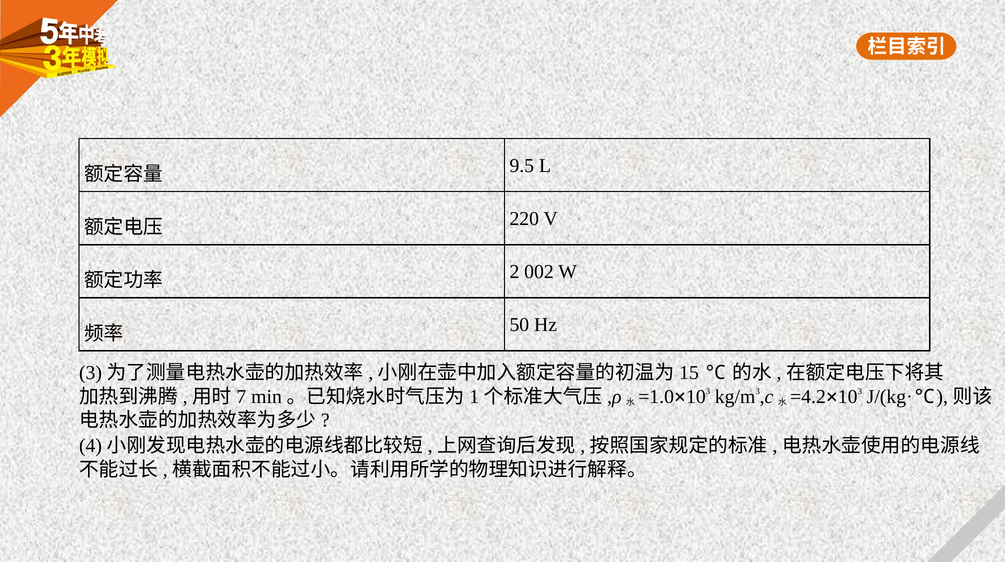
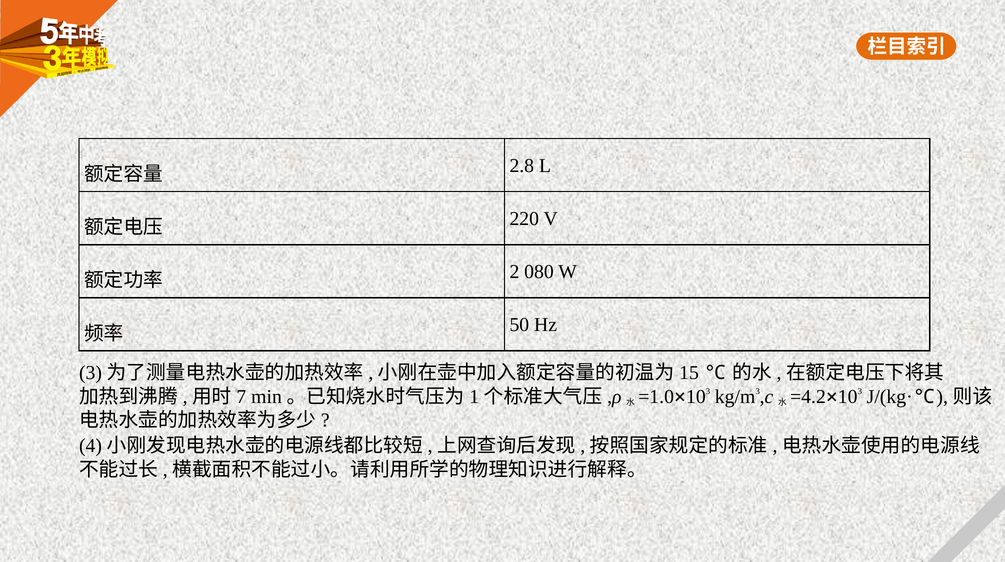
9.5: 9.5 -> 2.8 (522, 166)
002: 002 -> 080 (539, 272)
